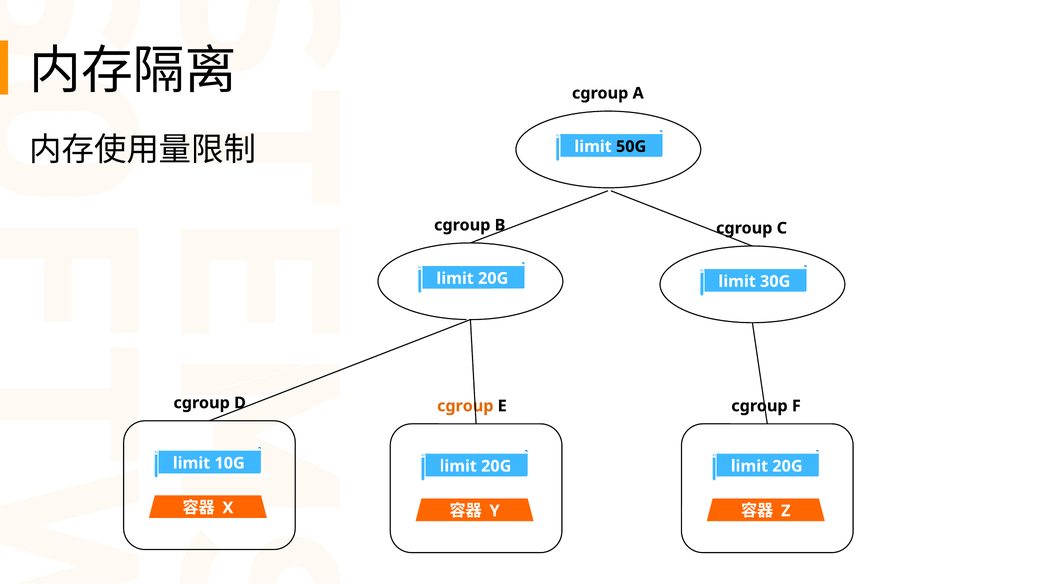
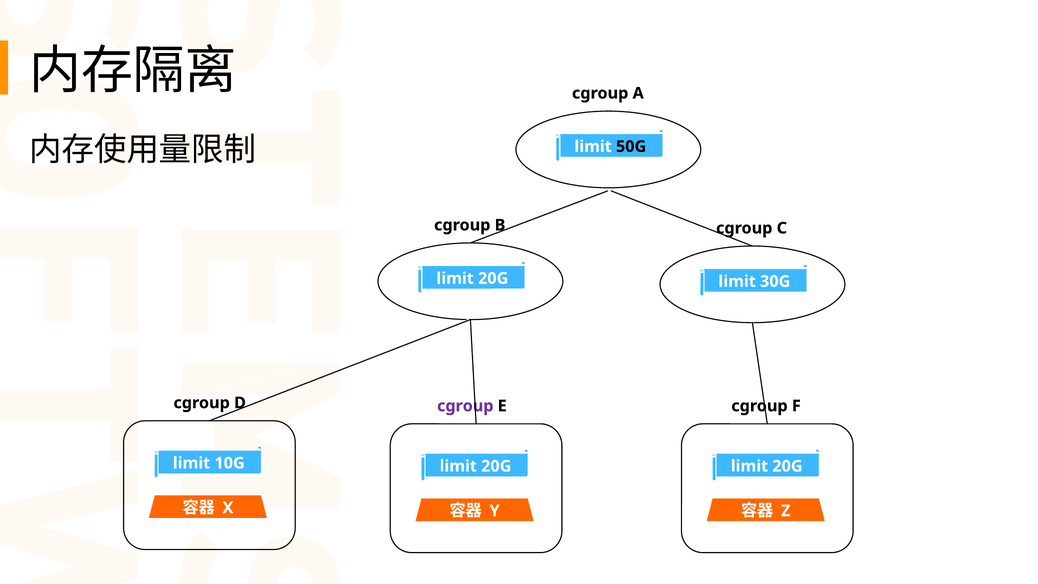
cgroup colour: orange -> purple (465, 406)
